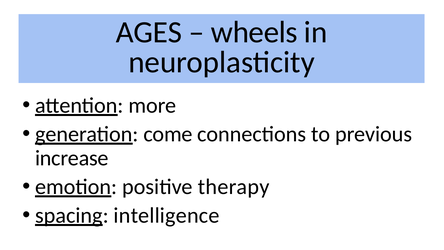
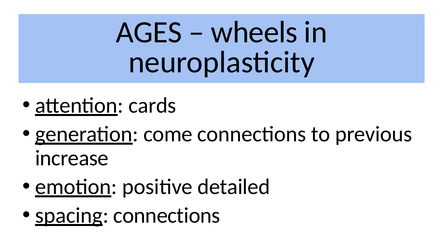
more: more -> cards (152, 105)
therapy: therapy -> detailed (234, 187)
spacing intelligence: intelligence -> connections (167, 215)
